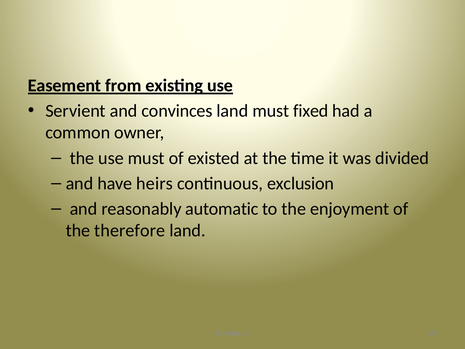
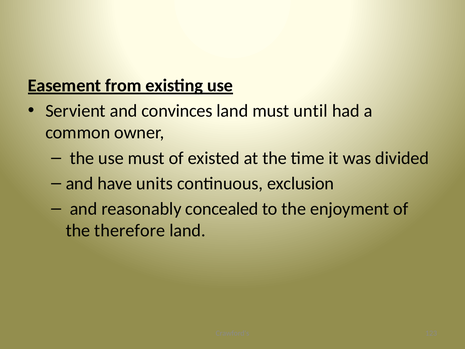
fixed: fixed -> until (311, 111)
heirs: heirs -> units (155, 183)
automatic: automatic -> concealed (222, 209)
